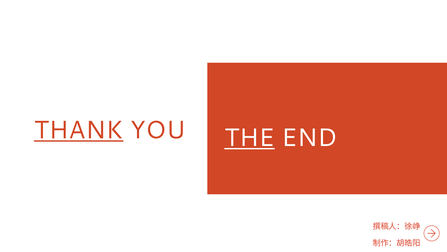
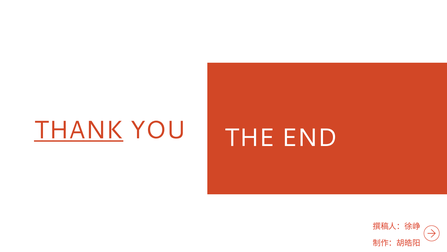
THE underline: present -> none (249, 137)
